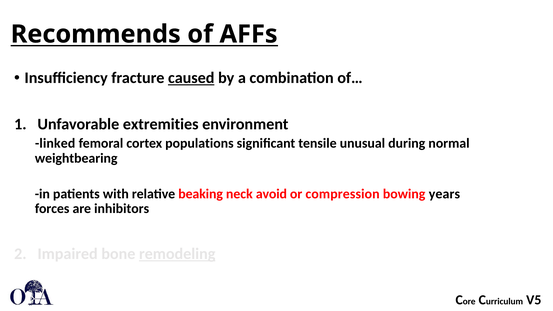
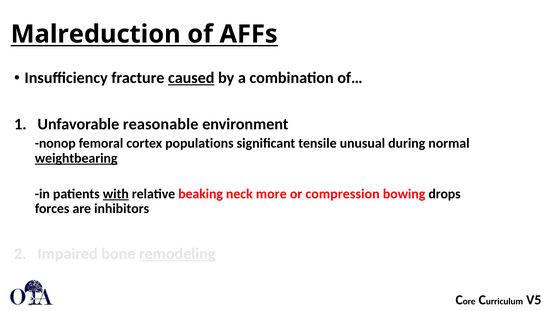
Recommends: Recommends -> Malreduction (96, 34)
extremities: extremities -> reasonable (161, 124)
linked: linked -> nonop (55, 143)
weightbearing underline: none -> present (76, 158)
with underline: none -> present (116, 194)
avoid: avoid -> more (271, 194)
years: years -> drops (445, 194)
